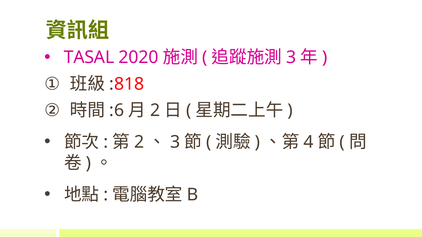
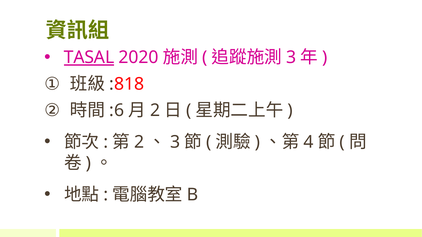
TASAL underline: none -> present (89, 58)
